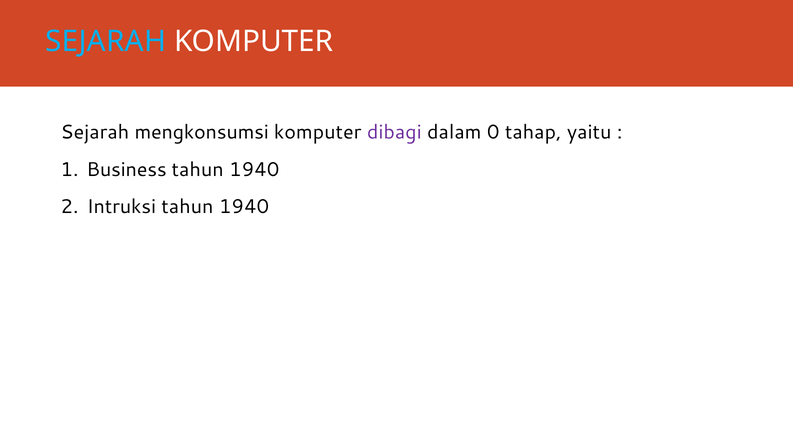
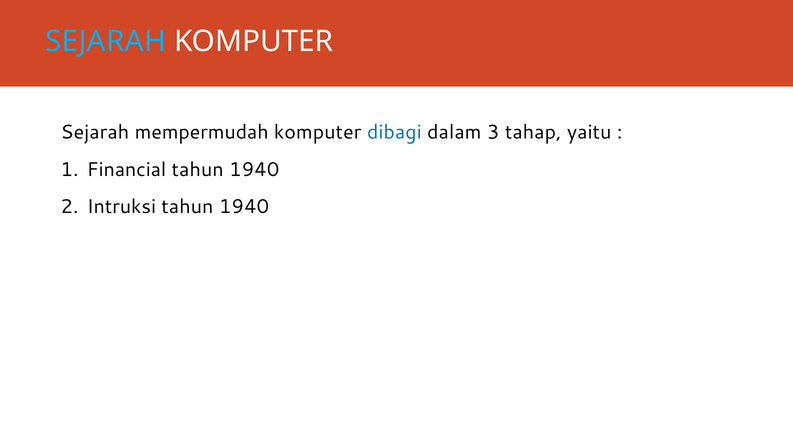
mengkonsumsi: mengkonsumsi -> mempermudah (202, 132)
dibagi colour: purple -> blue (394, 132)
0: 0 -> 3 (493, 132)
Business: Business -> Financial (126, 170)
